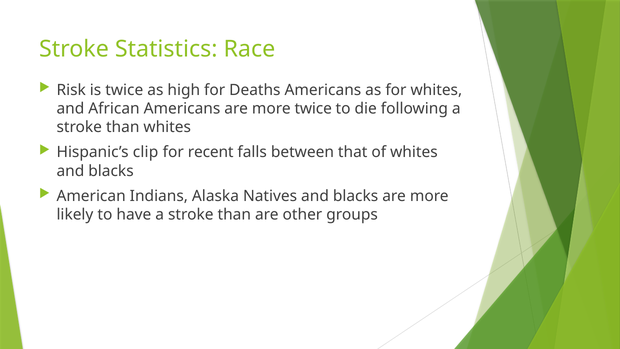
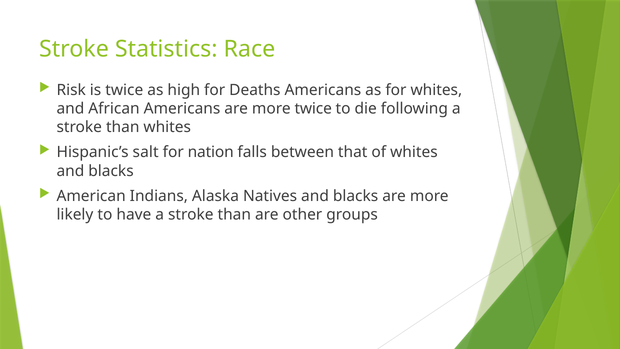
clip: clip -> salt (146, 152)
recent: recent -> nation (211, 152)
